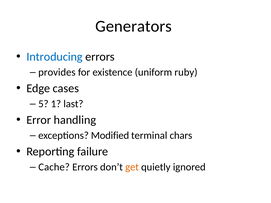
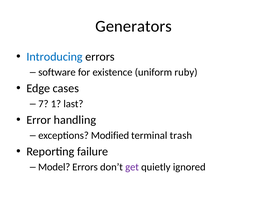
provides: provides -> software (57, 72)
5: 5 -> 7 (43, 104)
chars: chars -> trash (181, 136)
Cache: Cache -> Model (54, 167)
get colour: orange -> purple (132, 167)
